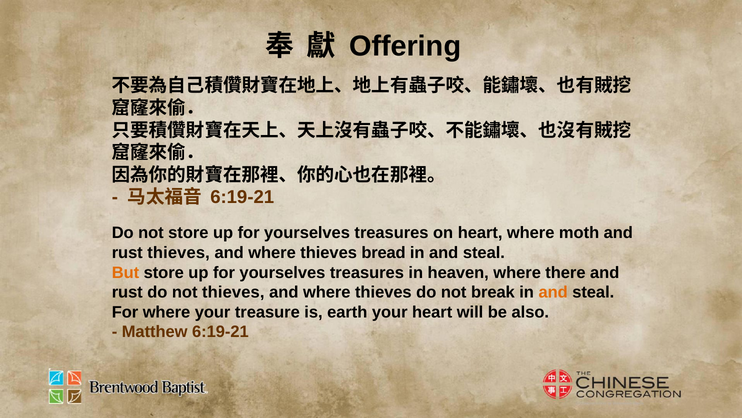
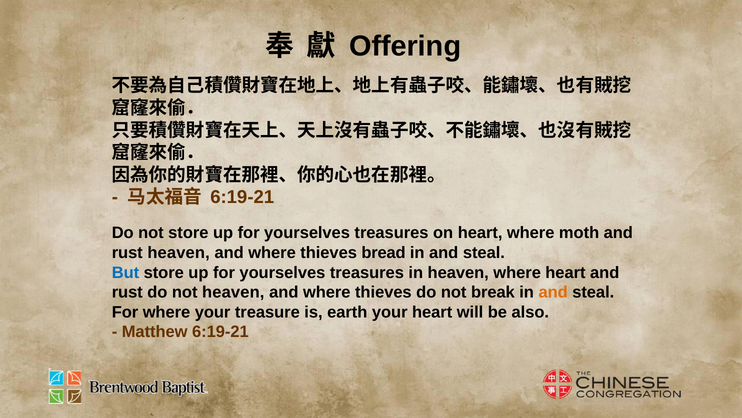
rust thieves: thieves -> heaven (179, 252)
But colour: orange -> blue (125, 272)
where there: there -> heart (565, 272)
not thieves: thieves -> heaven (233, 292)
